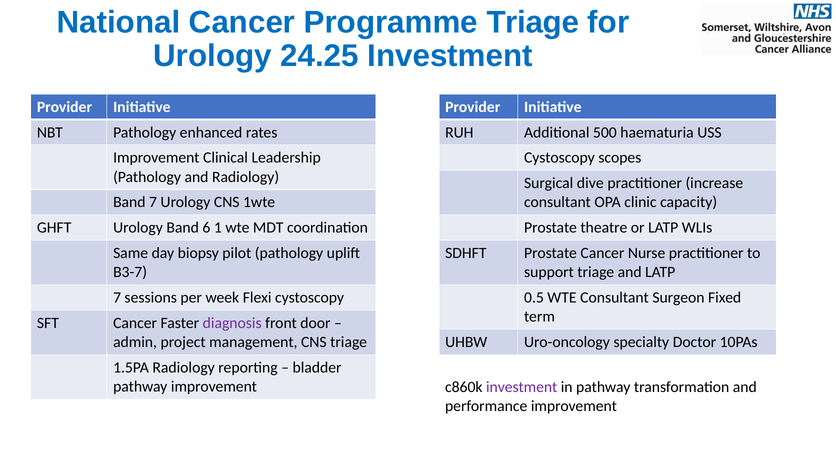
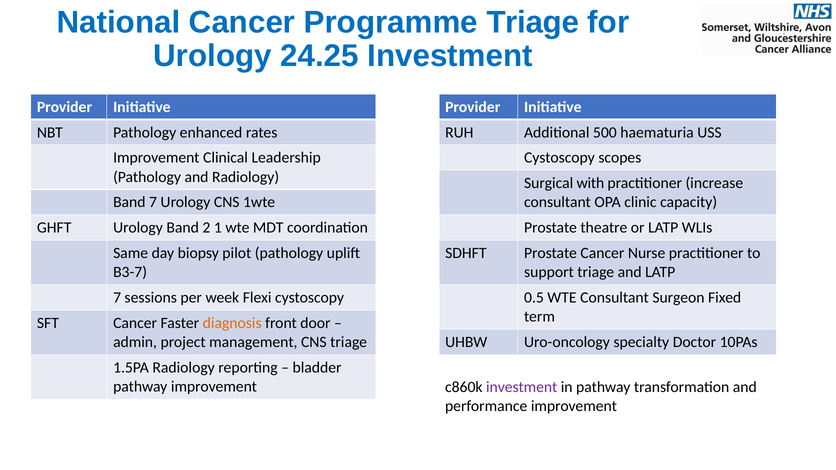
dive: dive -> with (590, 183)
6: 6 -> 2 (206, 228)
diagnosis colour: purple -> orange (232, 323)
